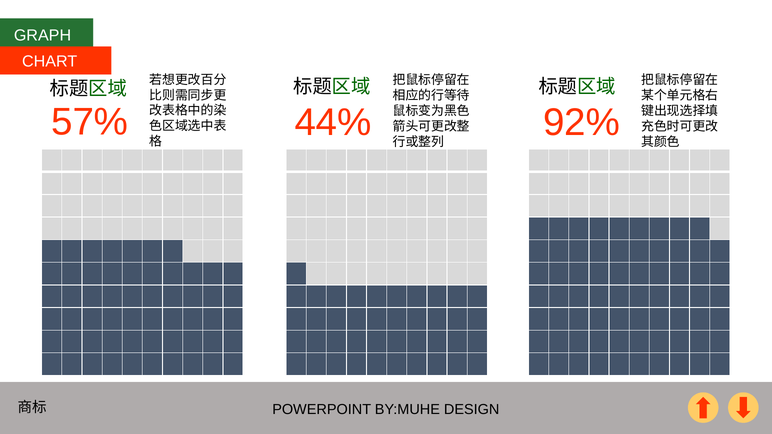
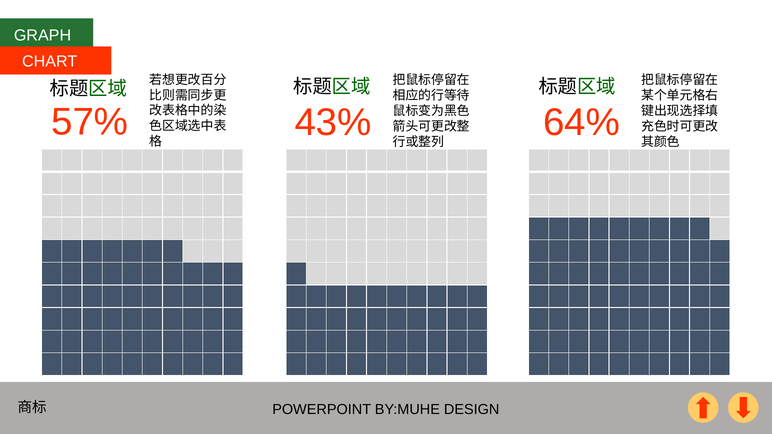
44%: 44% -> 43% (333, 122)
92%: 92% -> 64% (582, 122)
